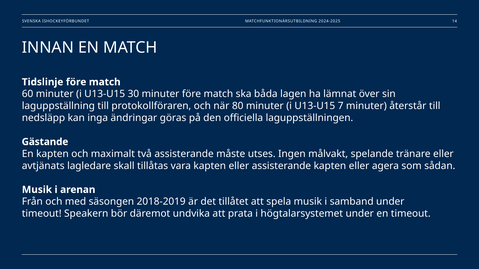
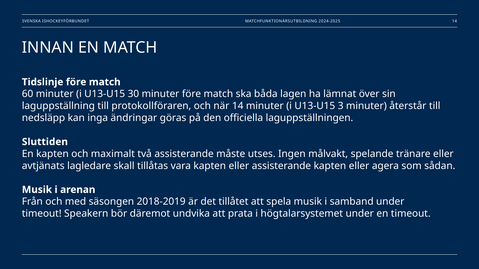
när 80: 80 -> 14 (238, 106)
7: 7 -> 3 (341, 106)
Gästande: Gästande -> Sluttiden (45, 142)
